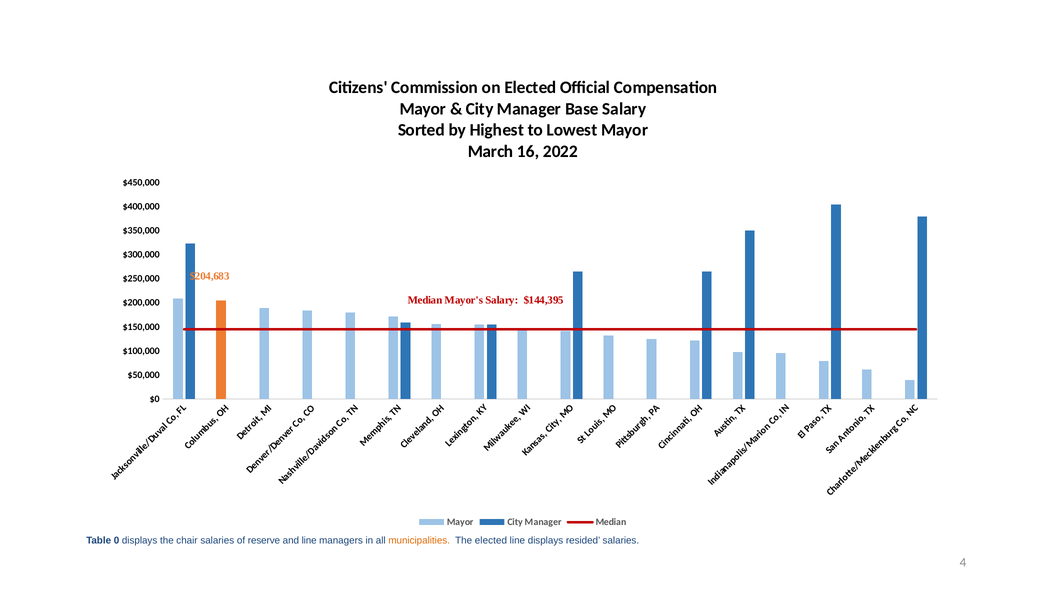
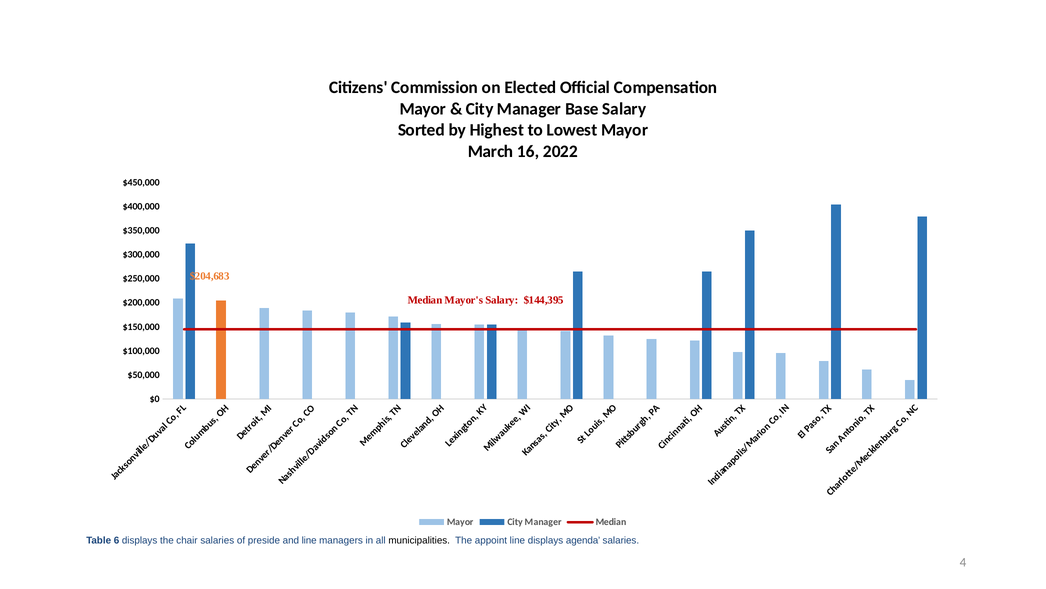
0: 0 -> 6 (117, 540)
reserve: reserve -> preside (264, 540)
municipalities colour: orange -> black (419, 540)
The elected: elected -> appoint (491, 540)
resided: resided -> agenda (583, 540)
